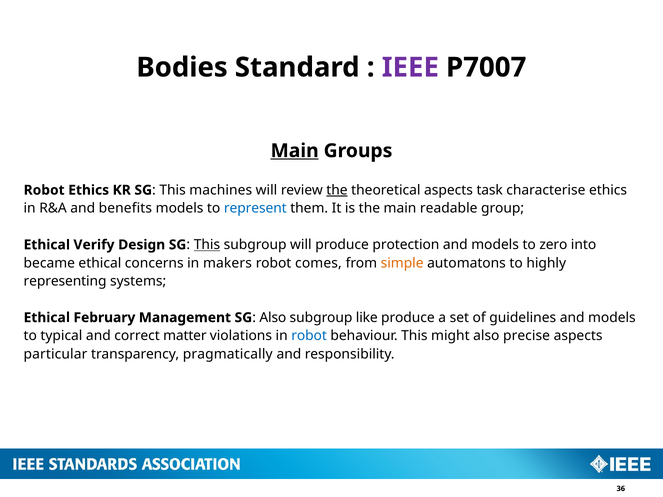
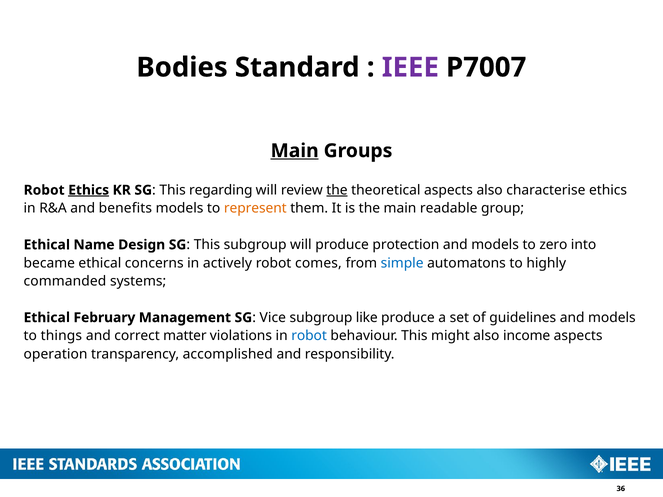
Ethics underline: none -> present (89, 190)
machines: machines -> regarding (221, 190)
aspects task: task -> also (490, 190)
represent colour: blue -> orange (255, 208)
Verify: Verify -> Name (94, 245)
This underline: present -> none (207, 245)
makers: makers -> actively (227, 263)
simple colour: orange -> blue (402, 263)
representing: representing -> commanded (65, 281)
SG Also: Also -> Vice (273, 318)
typical: typical -> things (61, 336)
precise: precise -> income (527, 336)
particular: particular -> operation (56, 354)
pragmatically: pragmatically -> accomplished (228, 354)
